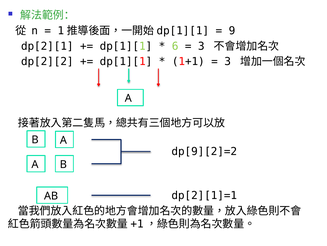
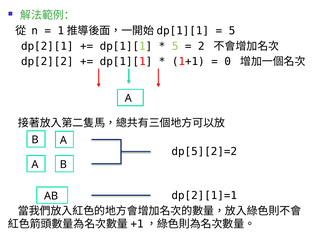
9: 9 -> 5 (232, 31)
6: 6 -> 5 (175, 46)
3: 3 -> 2 (201, 46)
3: 3 -> 0 (228, 61)
dp[9][2]=2: dp[9][2]=2 -> dp[5][2]=2 (204, 151)
